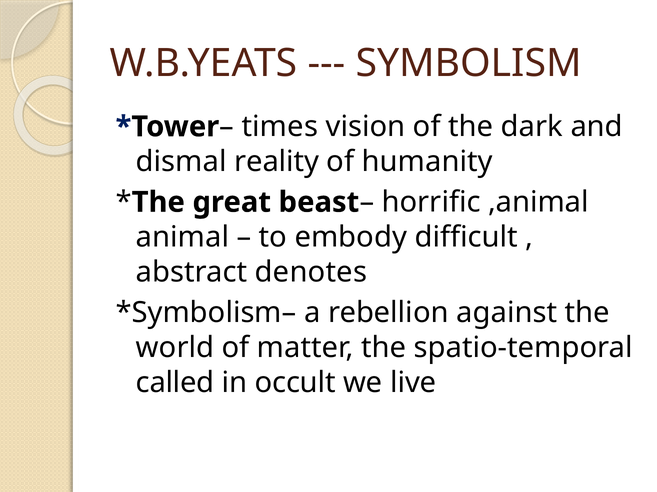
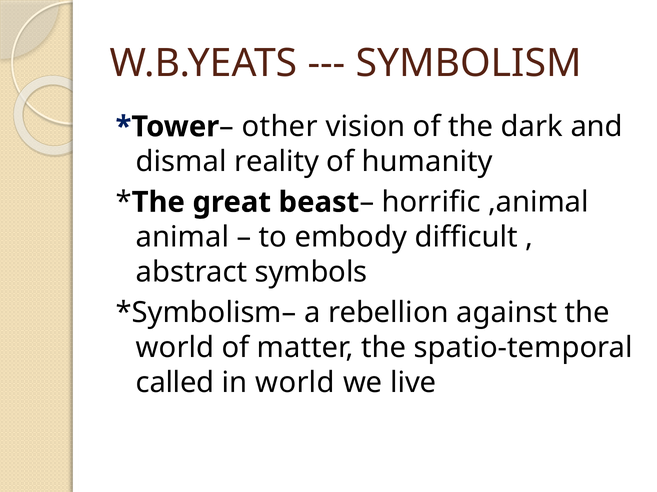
times: times -> other (280, 127)
denotes: denotes -> symbols (311, 273)
in occult: occult -> world (295, 383)
